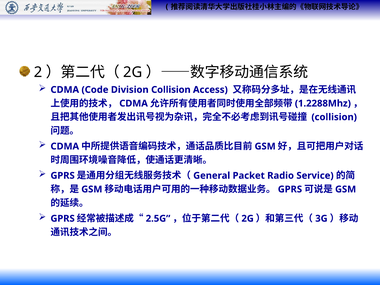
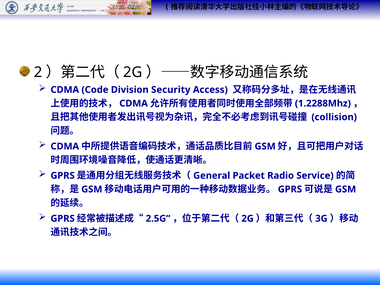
Division Collision: Collision -> Security (171, 90)
